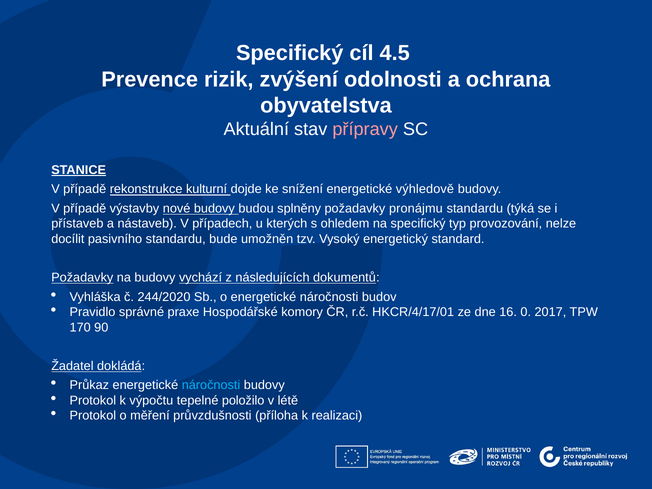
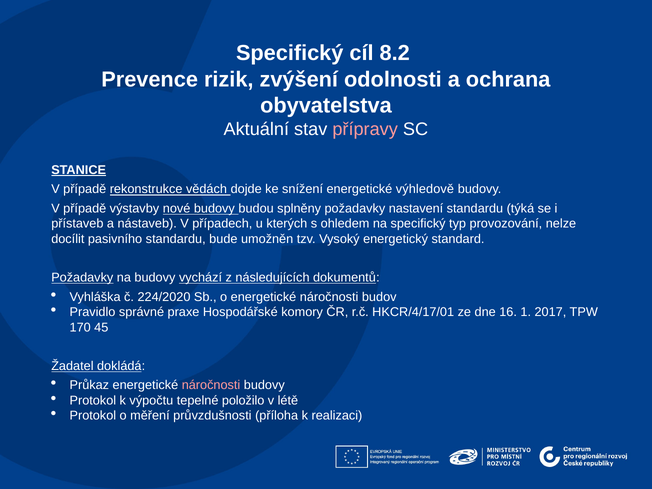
4.5: 4.5 -> 8.2 (395, 53)
kulturní: kulturní -> vědách (206, 189)
pronájmu: pronájmu -> nastavení (416, 209)
244/2020: 244/2020 -> 224/2020 (164, 297)
0: 0 -> 1 (526, 312)
90: 90 -> 45 (101, 327)
náročnosti colour: light blue -> pink (211, 385)
